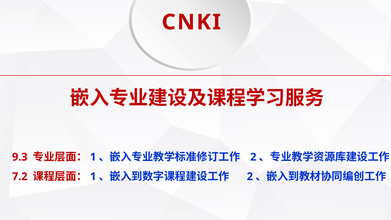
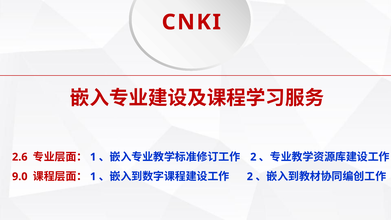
9.3: 9.3 -> 2.6 (20, 157)
7.2: 7.2 -> 9.0 (20, 177)
